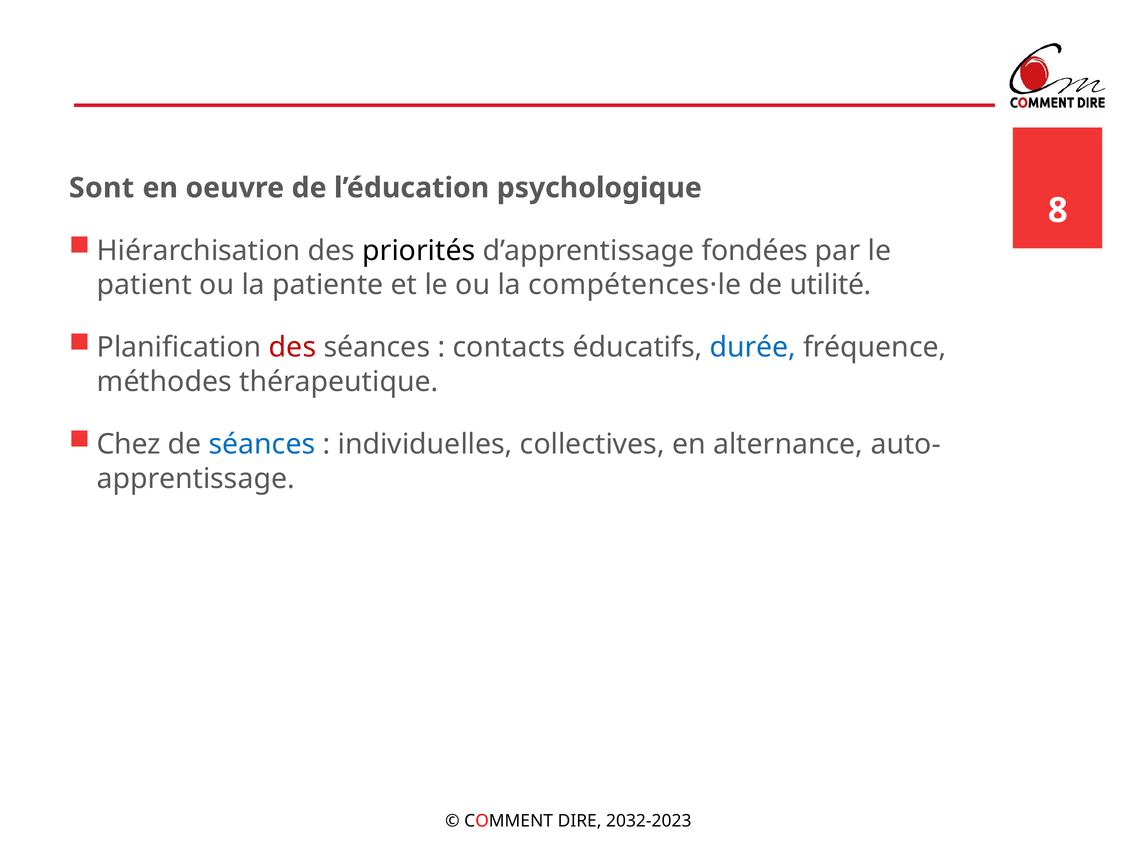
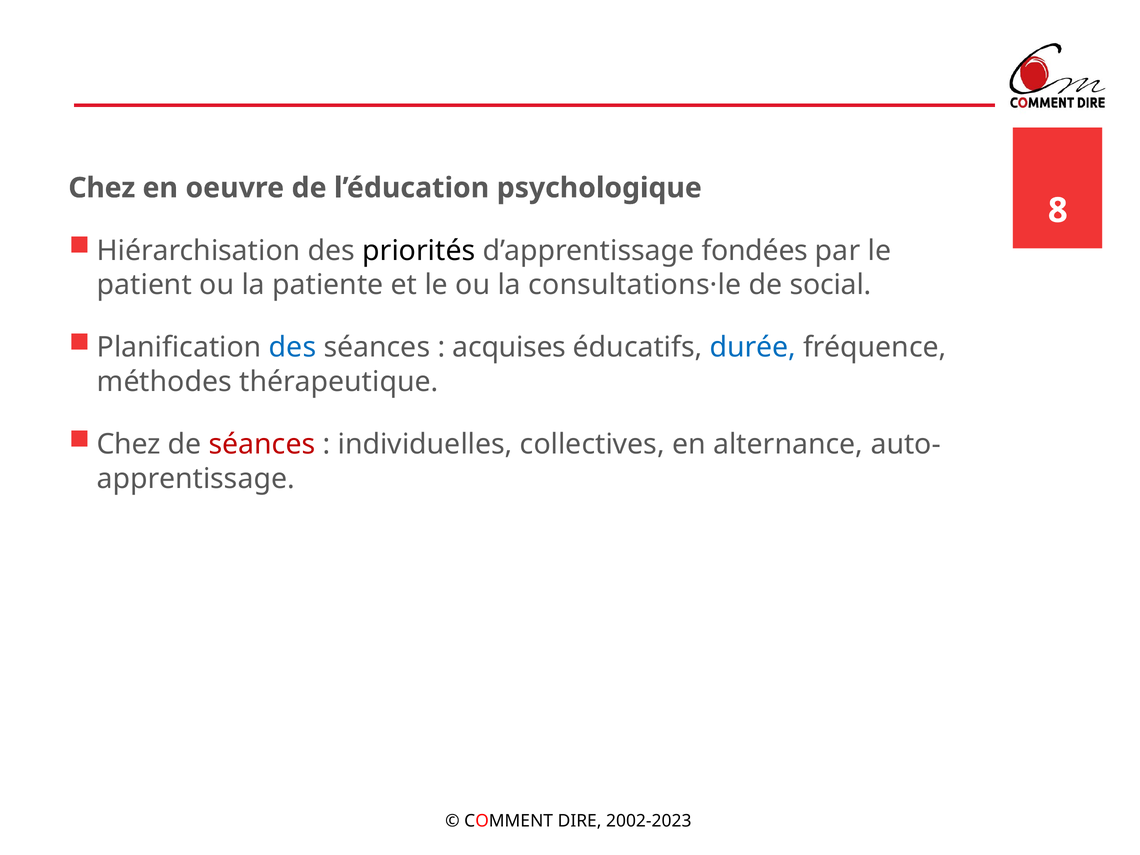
Sont: Sont -> Chez (102, 188)
compétences·le: compétences·le -> consultations·le (635, 285)
utilité: utilité -> social (831, 285)
des colour: red -> blue (293, 348)
contacts: contacts -> acquises (509, 348)
séances colour: blue -> red (262, 444)
2032-2023: 2032-2023 -> 2002-2023 (649, 821)
